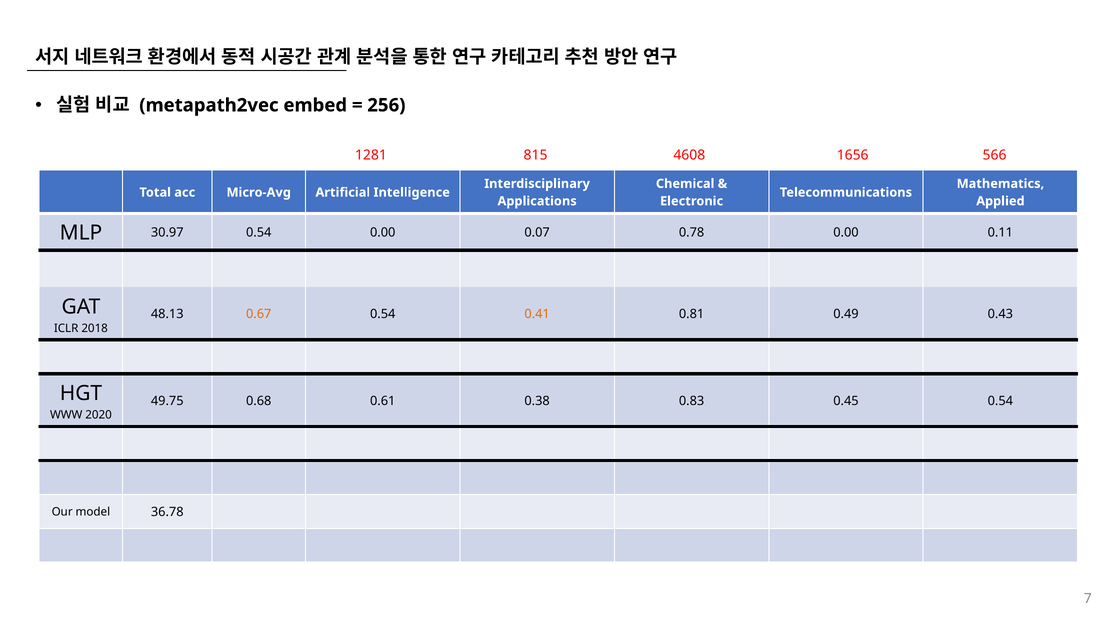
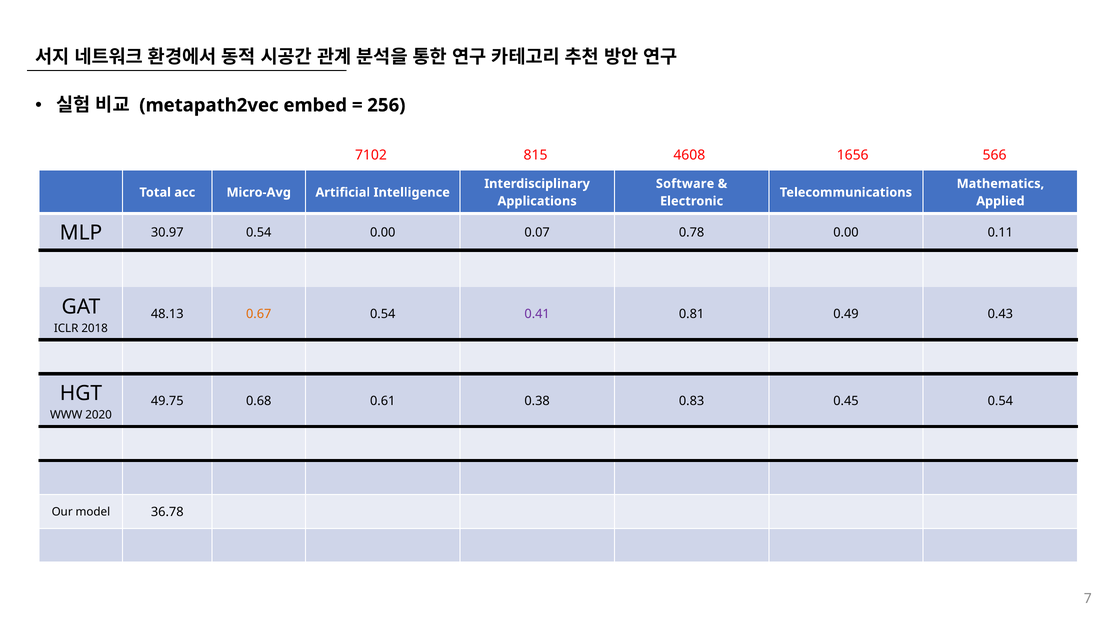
1281: 1281 -> 7102 (371, 155)
Chemical: Chemical -> Software (685, 184)
0.41 colour: orange -> purple (537, 314)
